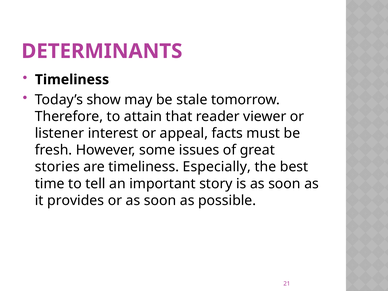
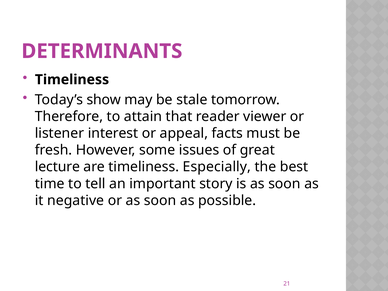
stories: stories -> lecture (57, 167)
provides: provides -> negative (76, 200)
